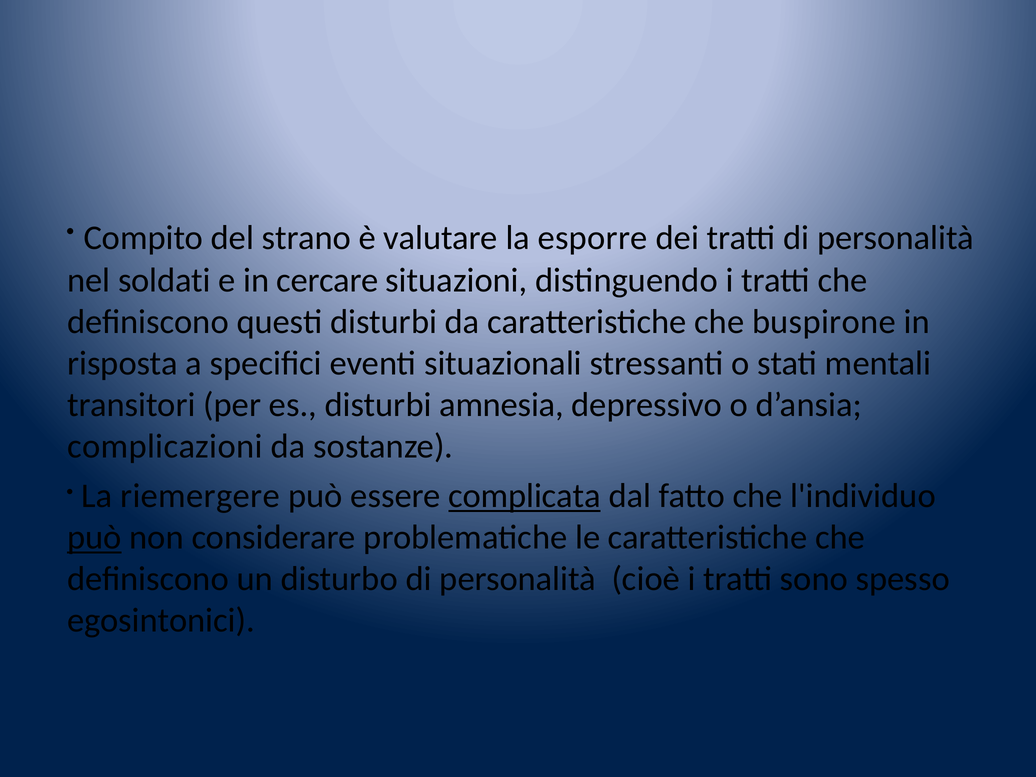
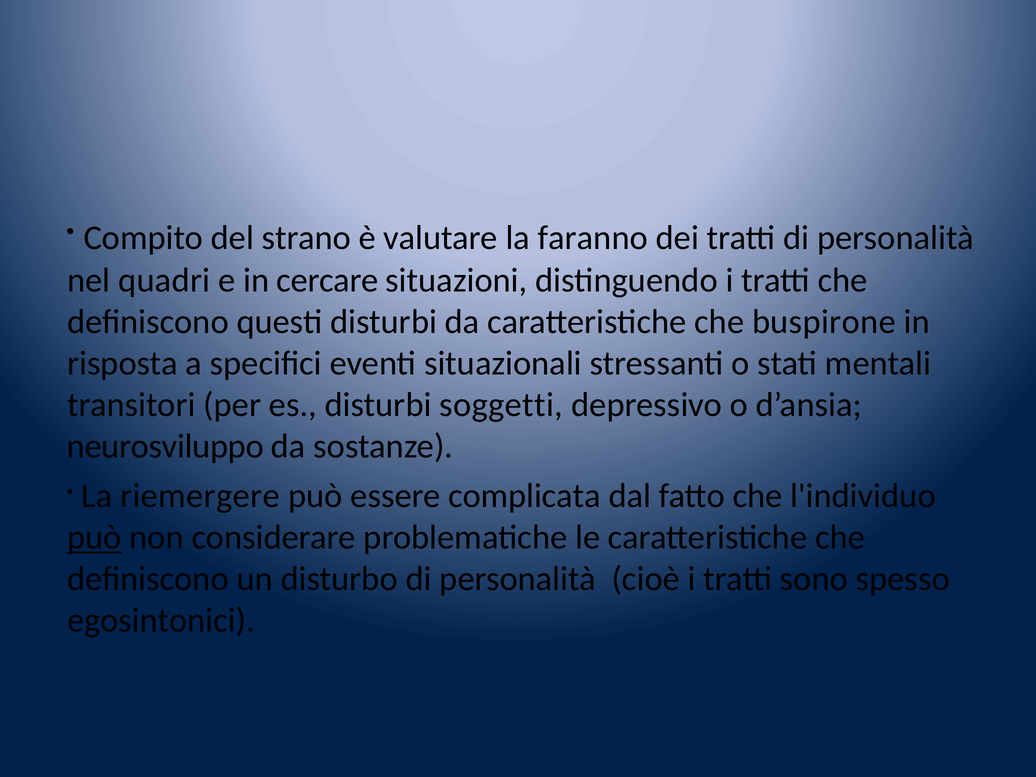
esporre: esporre -> faranno (593, 238)
soldati: soldati -> quadri (164, 281)
amnesia: amnesia -> soggetti (501, 405)
complicazioni: complicazioni -> neurosviluppo (165, 446)
complicata underline: present -> none (525, 496)
